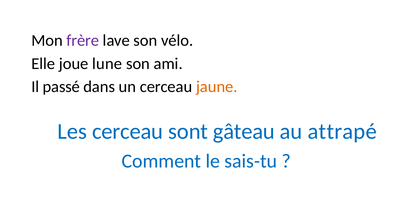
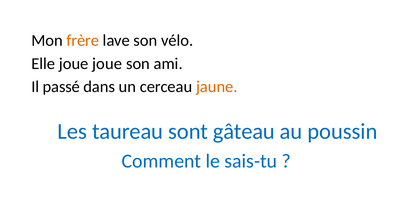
frère colour: purple -> orange (83, 41)
joue lune: lune -> joue (107, 64)
Les cerceau: cerceau -> taureau (128, 132)
attrapé: attrapé -> poussin (342, 132)
